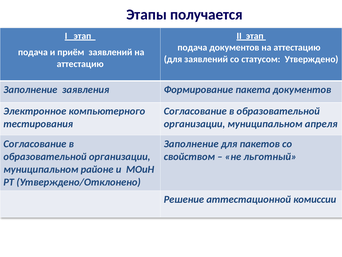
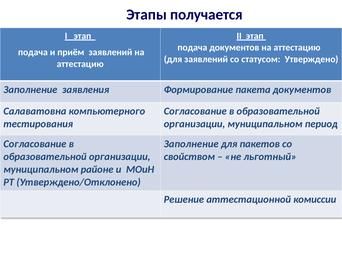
Электронное: Электронное -> Салаватовна (35, 111)
апреля: апреля -> период (321, 124)
